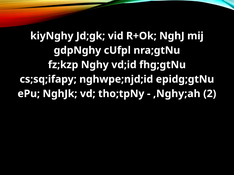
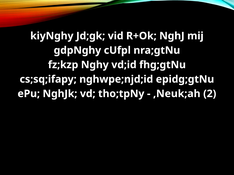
,Nghy;ah: ,Nghy;ah -> ,Neuk;ah (177, 94)
